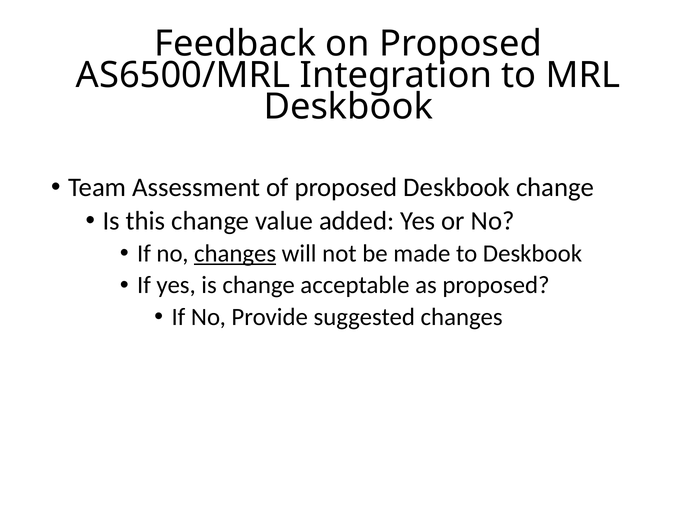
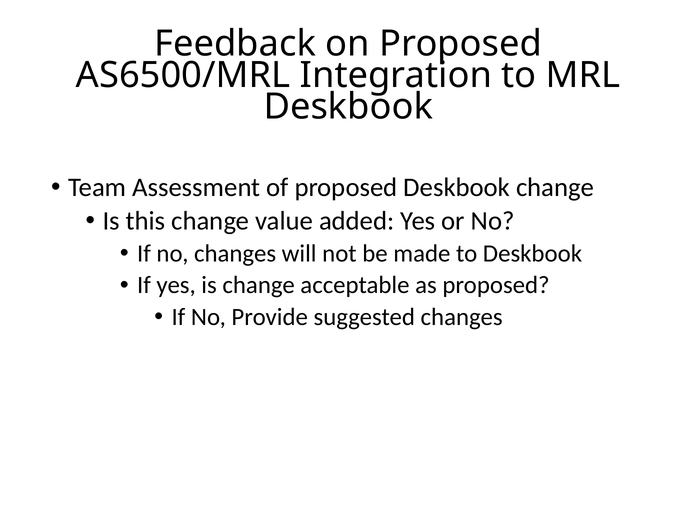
changes underline: present -> none (235, 254)
